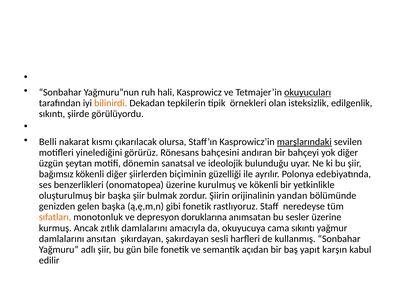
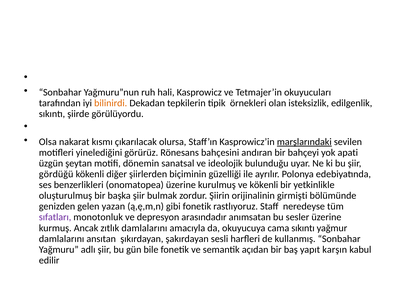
okuyucuları underline: present -> none (308, 92)
Belli: Belli -> Olsa (48, 142)
yok diğer: diğer -> apati (348, 153)
bağımsız: bağımsız -> gördüğü (56, 174)
yandan: yandan -> girmişti (292, 196)
gelen başka: başka -> yazan (113, 207)
sıfatları colour: orange -> purple (55, 217)
doruklarına: doruklarına -> arasındadır (204, 217)
